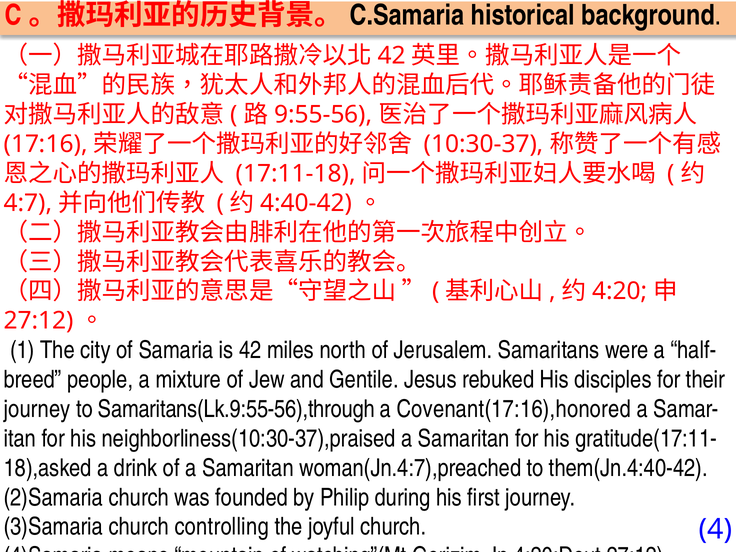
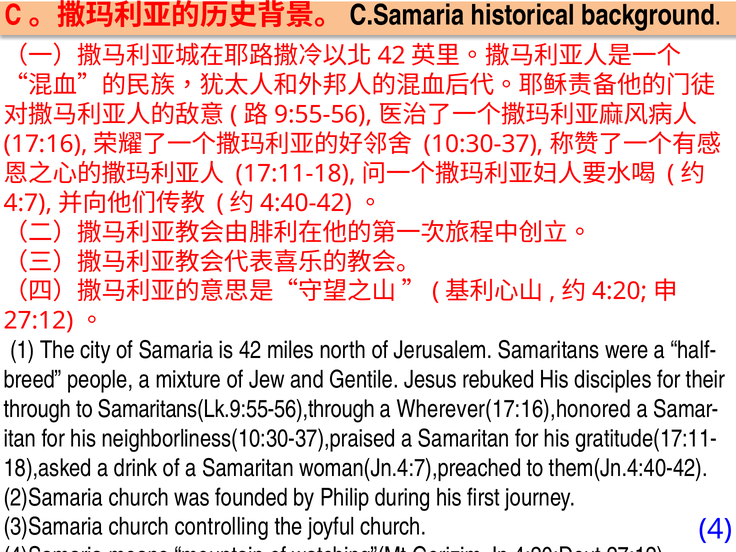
journey: journey -> through (37, 409)
Covenant(17:16),honored: Covenant(17:16),honored -> Wherever(17:16),honored (514, 409)
